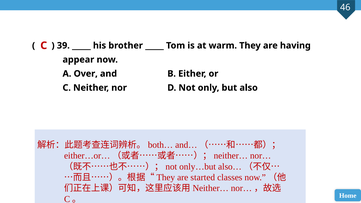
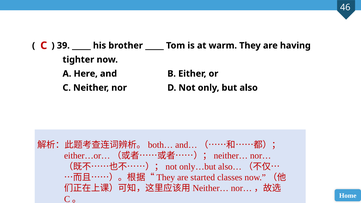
appear: appear -> tighter (78, 60)
Over: Over -> Here (86, 74)
